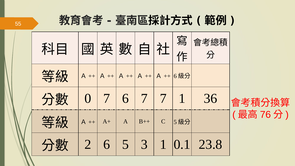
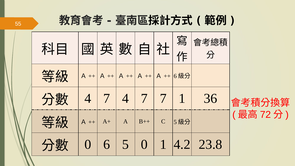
0: 0 -> 4 (88, 98)
7 6: 6 -> 4 (126, 98)
76: 76 -> 72 (265, 115)
2: 2 -> 0 (88, 144)
5 3: 3 -> 0 (144, 144)
0.1: 0.1 -> 4.2 (182, 144)
